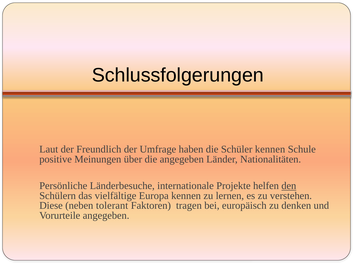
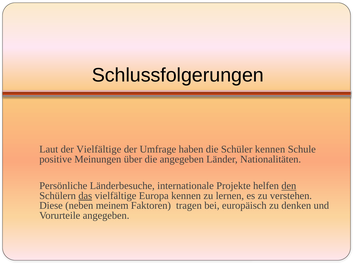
der Freundlich: Freundlich -> Vielfältige (99, 150)
das underline: none -> present (85, 196)
tolerant: tolerant -> meinem (112, 206)
